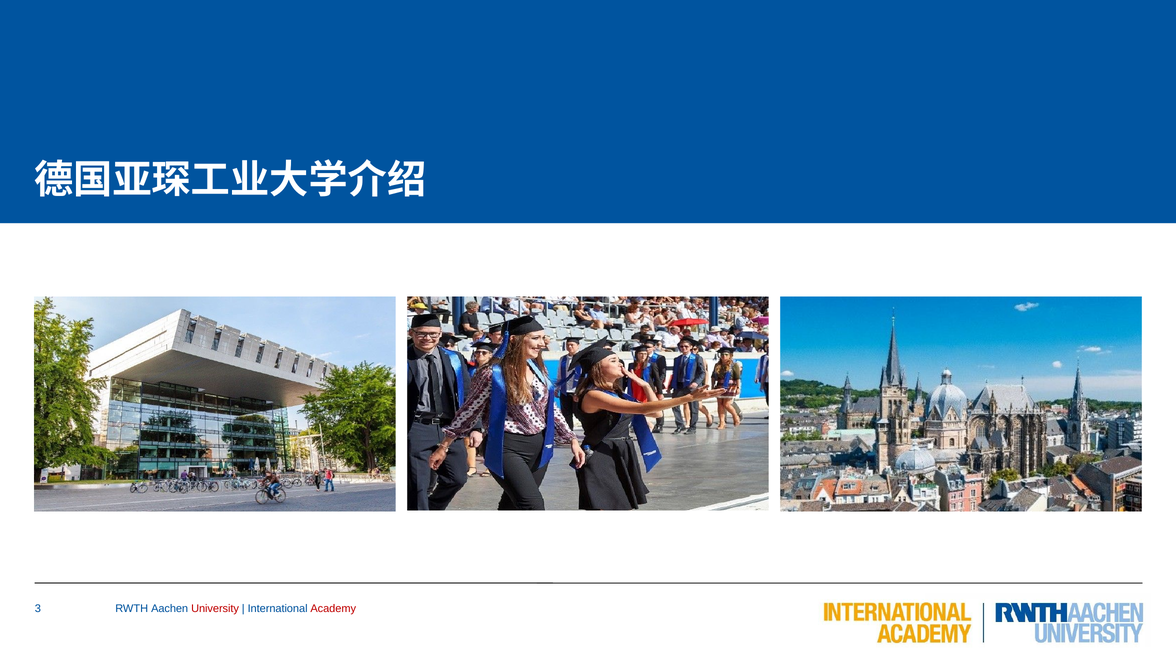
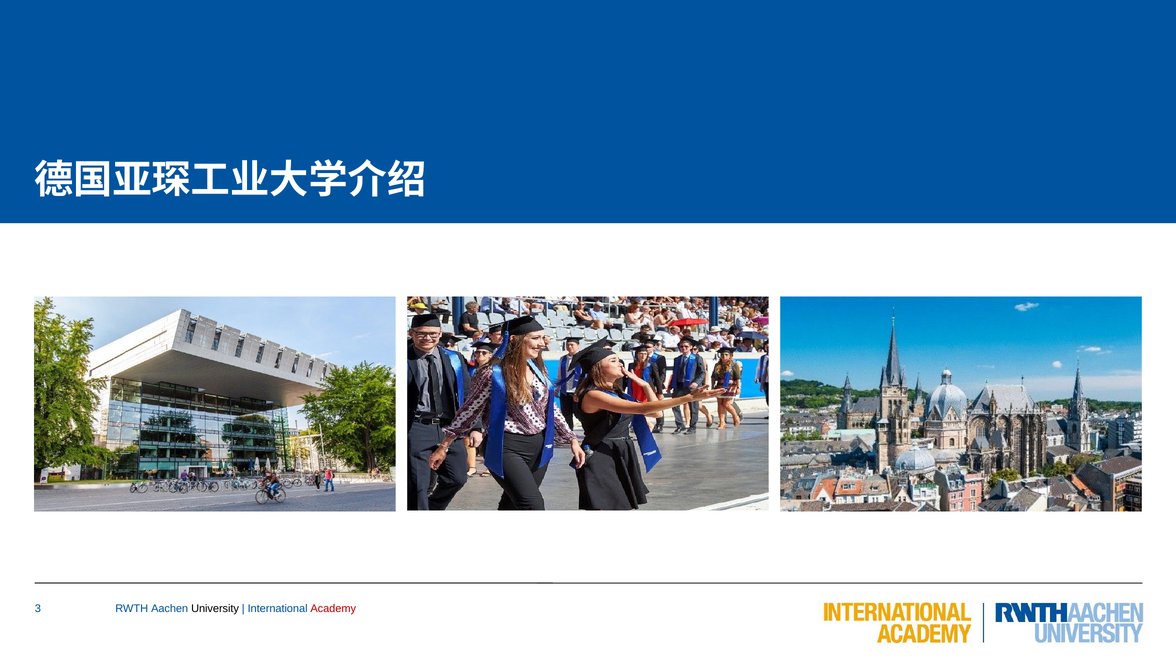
University colour: red -> black (215, 608)
